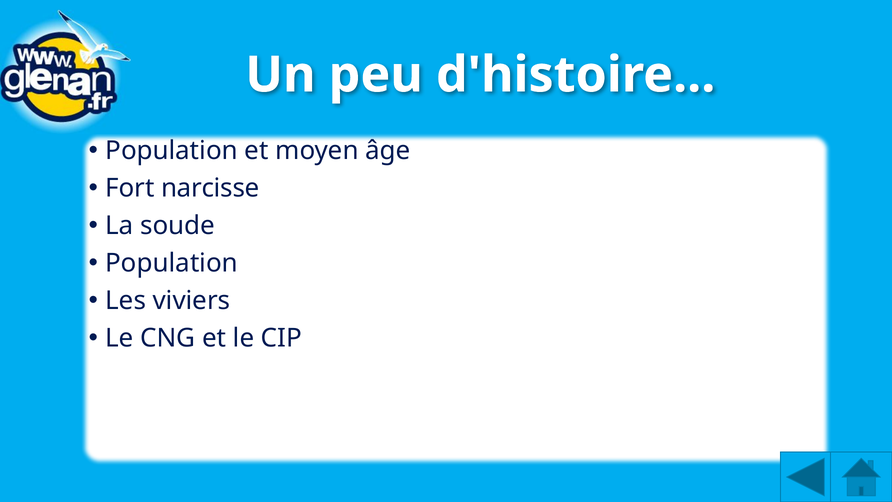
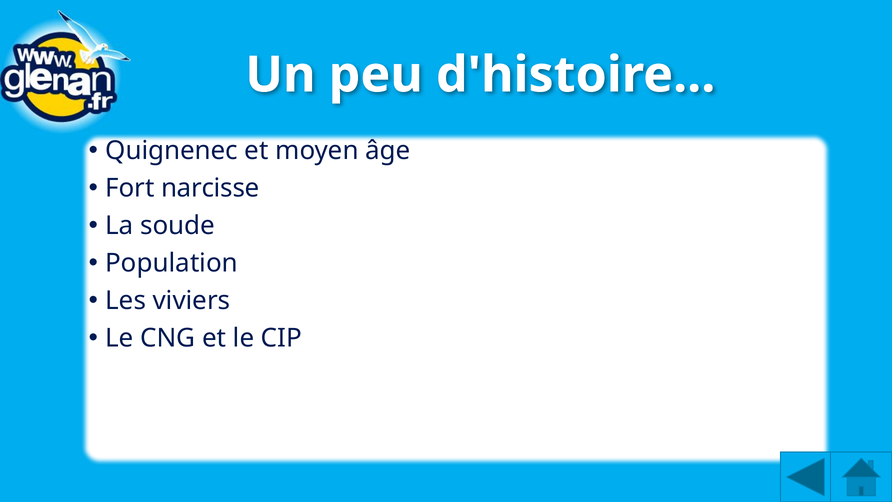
Population: Population -> Quignenec (172, 151)
